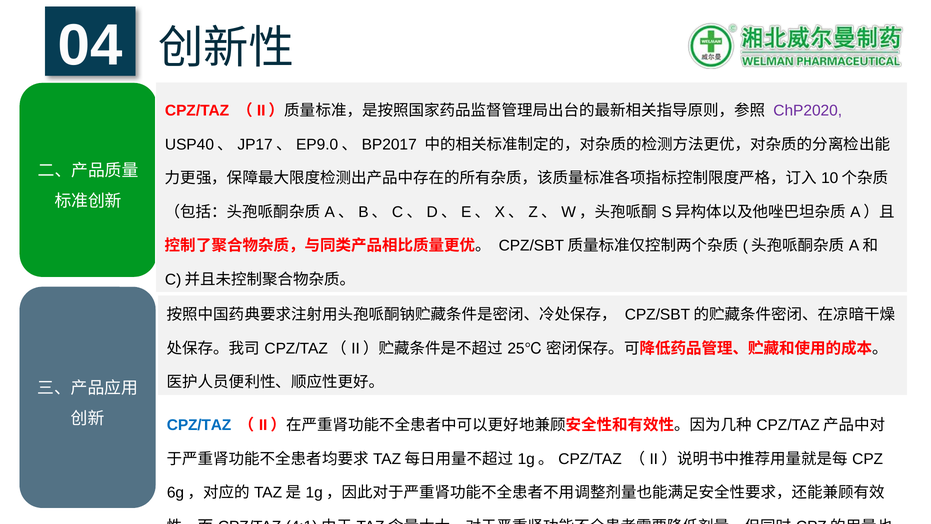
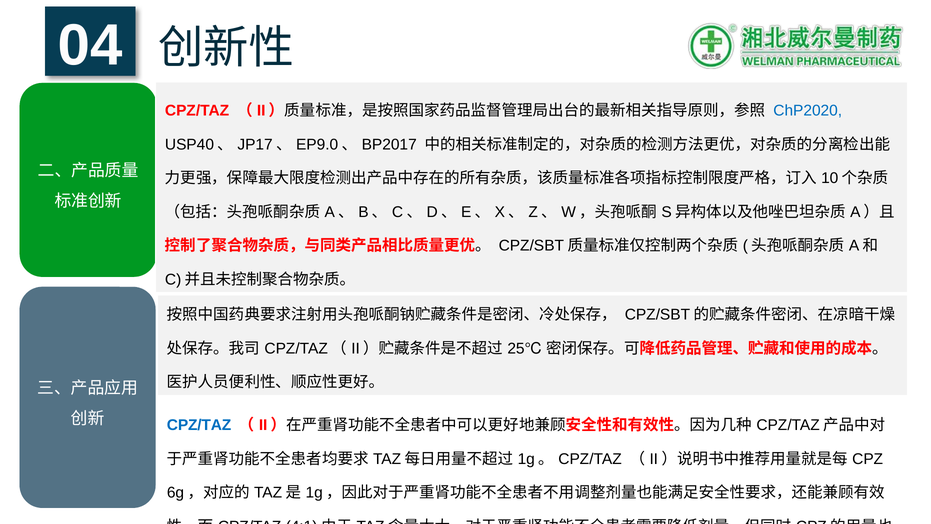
ChP2020 colour: purple -> blue (808, 111)
